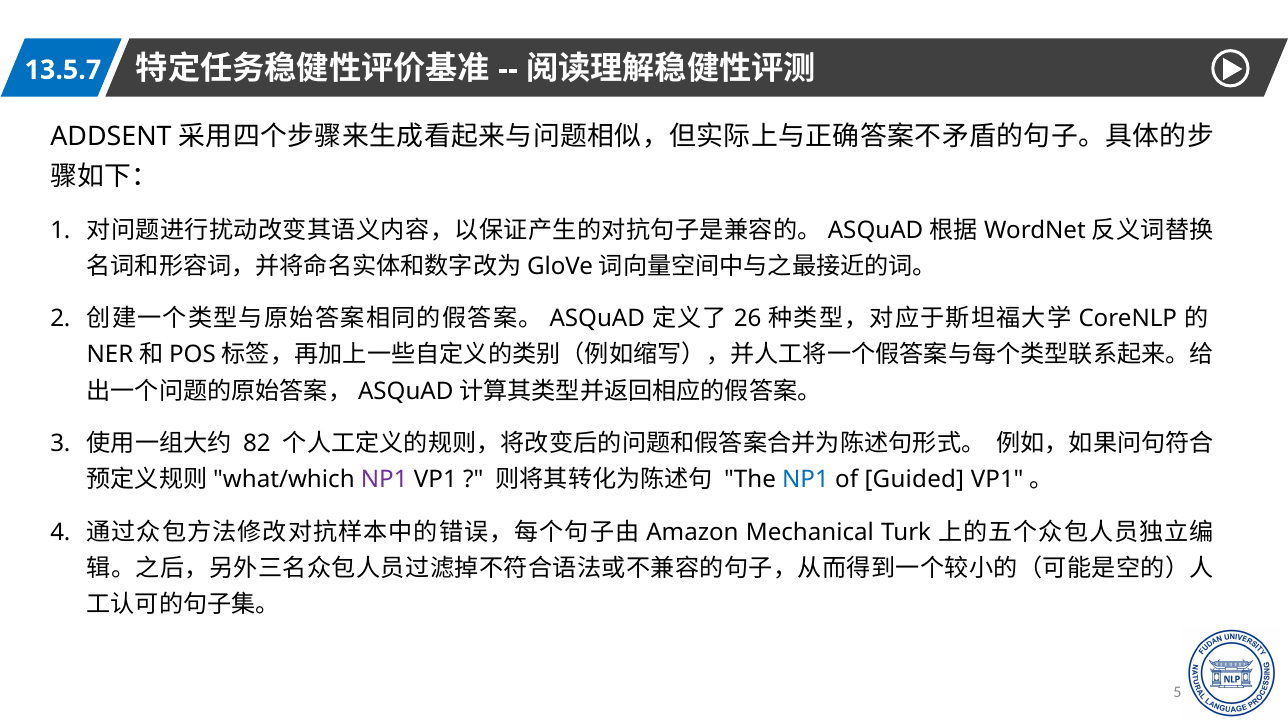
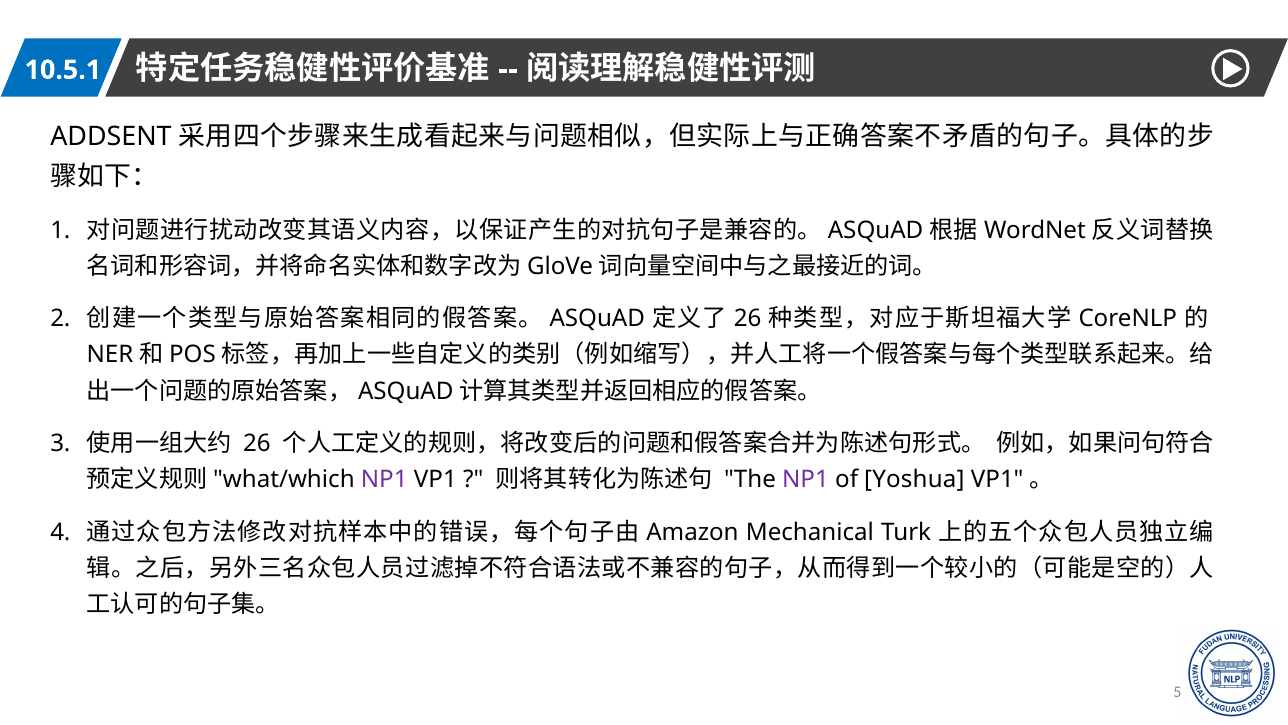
13.5.7: 13.5.7 -> 10.5.1 (63, 70)
82: 82 -> 26 (257, 443)
NP1 colour: blue -> purple (805, 479)
Guided: Guided -> Yoshua (914, 479)
